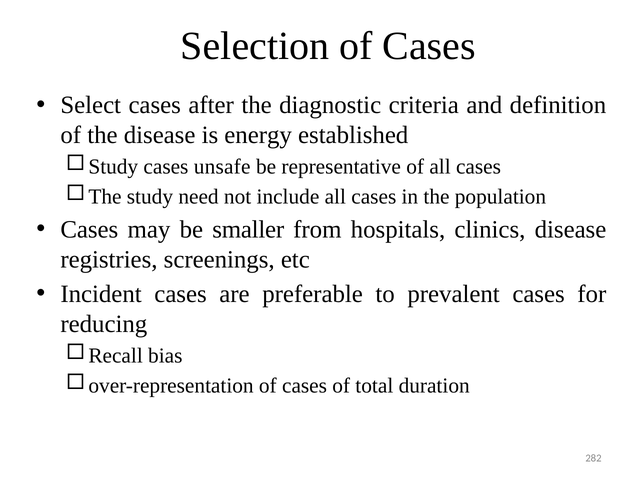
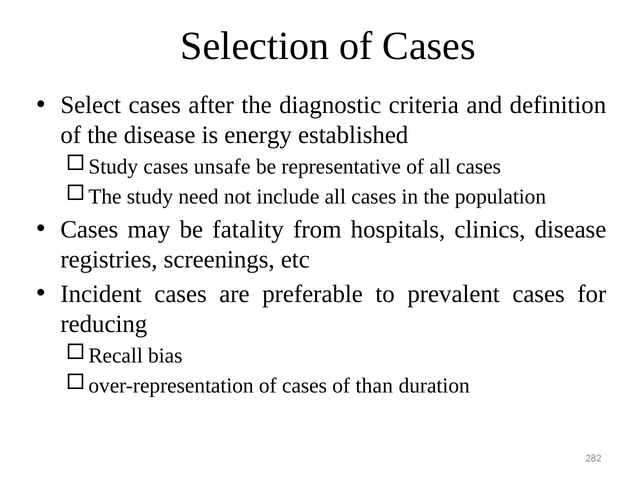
smaller: smaller -> fatality (248, 229)
total: total -> than (374, 385)
